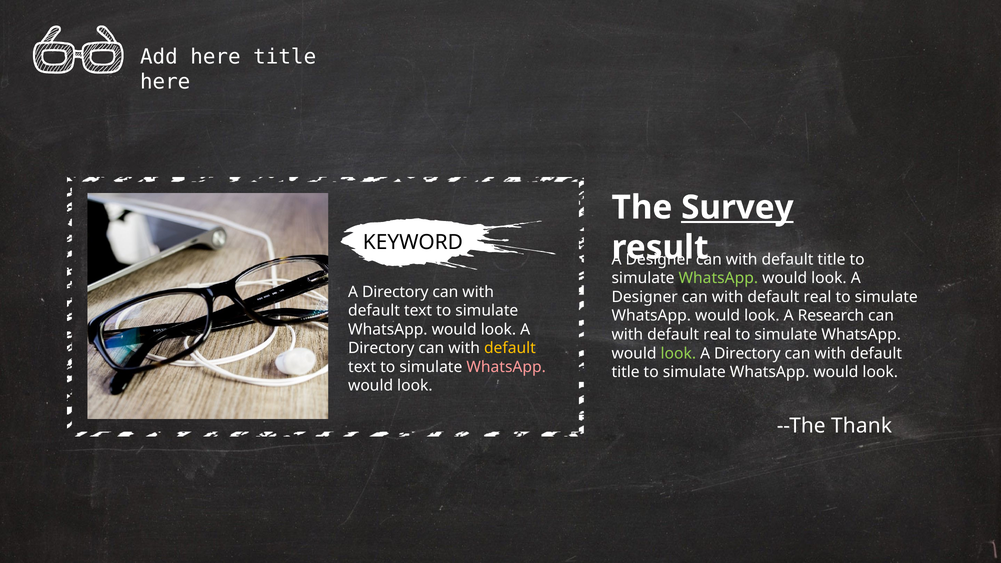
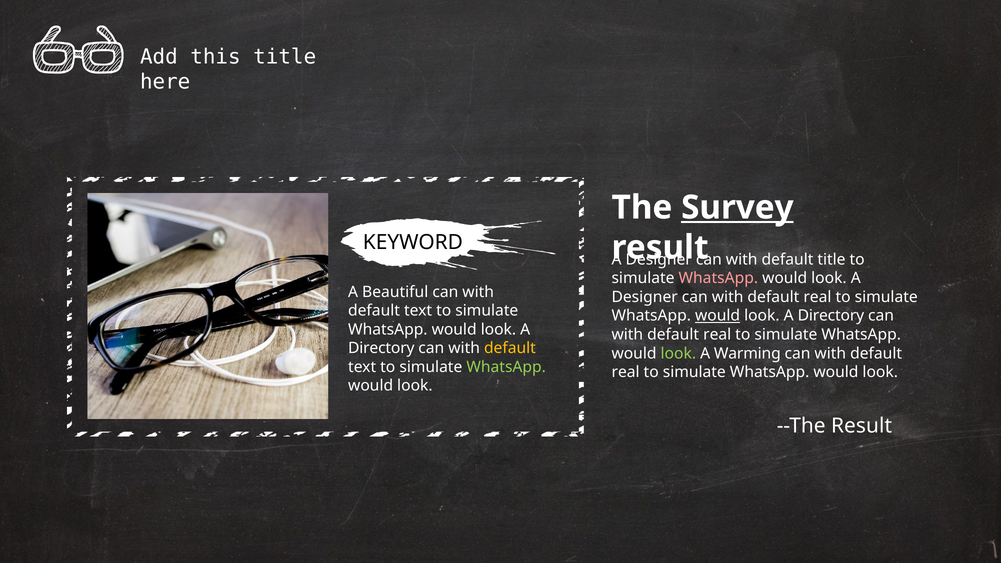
Add here: here -> this (215, 57)
WhatsApp colour: light green -> pink (718, 278)
Directory: Directory -> Beautiful (395, 292)
would underline: none -> present (718, 316)
Research: Research -> Directory (831, 316)
Directory: Directory -> Warming (747, 353)
WhatsApp colour: pink -> light green (506, 367)
title: title -> real (626, 372)
--The Thank: Thank -> Result (862, 426)
